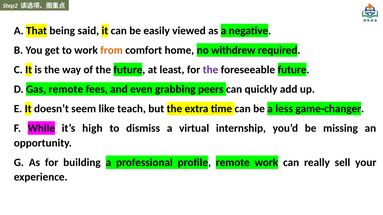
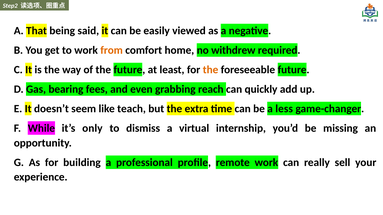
the colour: purple -> orange (211, 70)
Gas remote: remote -> bearing (66, 89)
peers: peers -> reach (211, 89)
high: high -> only (92, 128)
